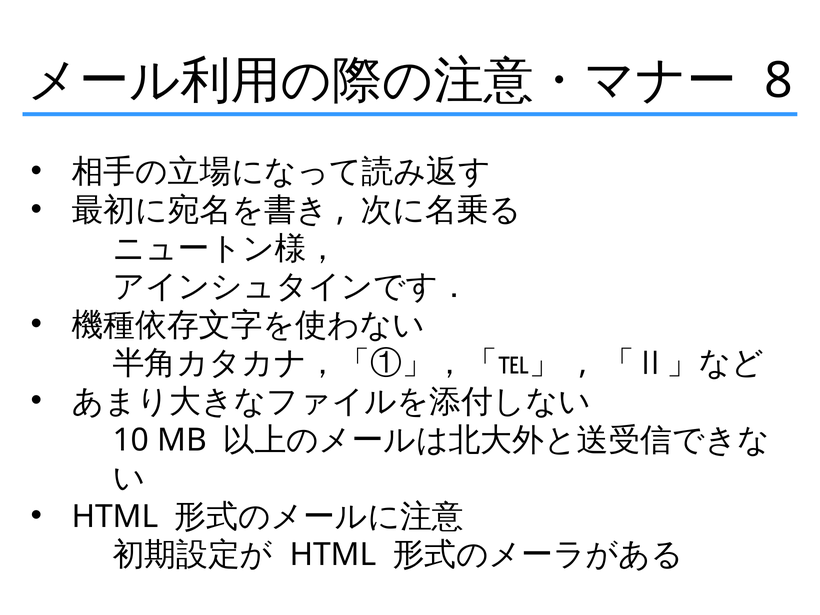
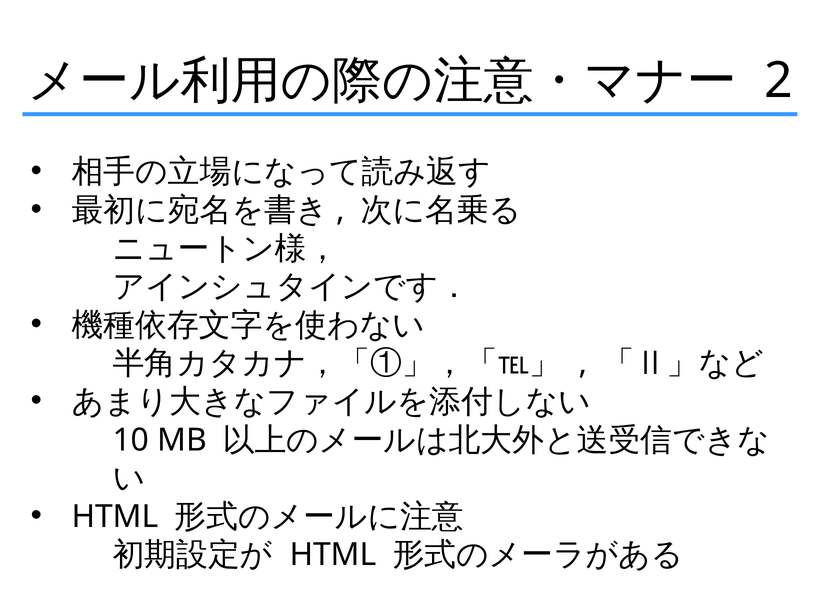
8: 8 -> 2 (779, 81)
